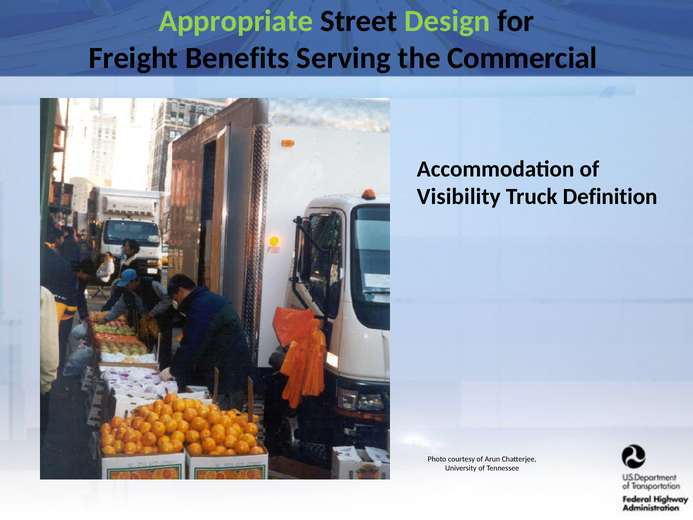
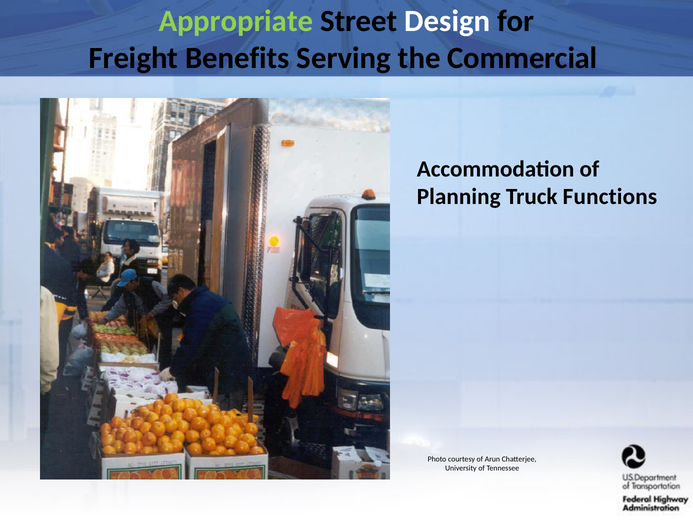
Design colour: light green -> white (447, 21)
Visibility: Visibility -> Planning (459, 197)
Definition: Definition -> Functions (610, 197)
